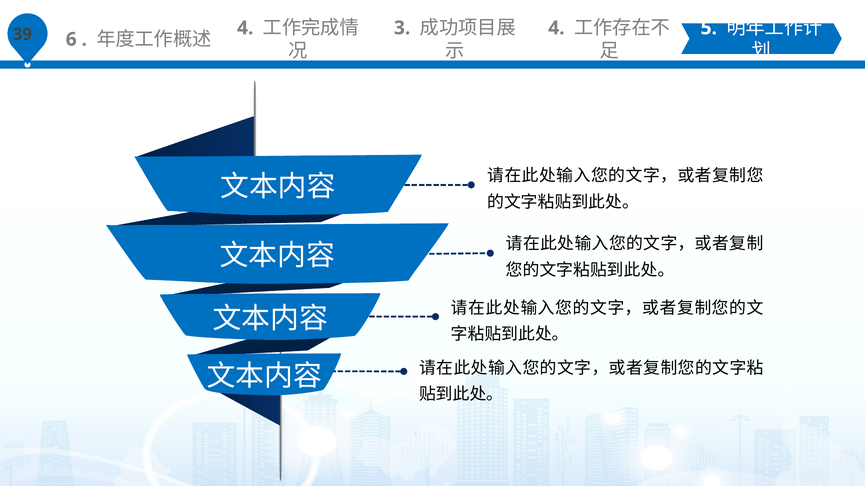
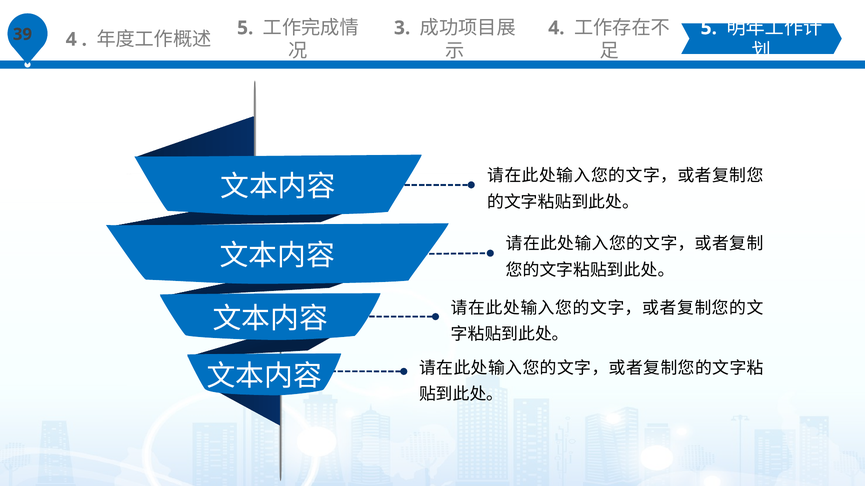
6: 6 -> 4 (71, 39)
4: 4 -> 5 (245, 28)
